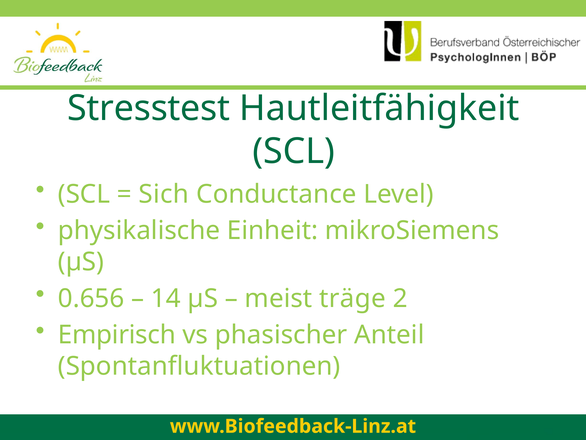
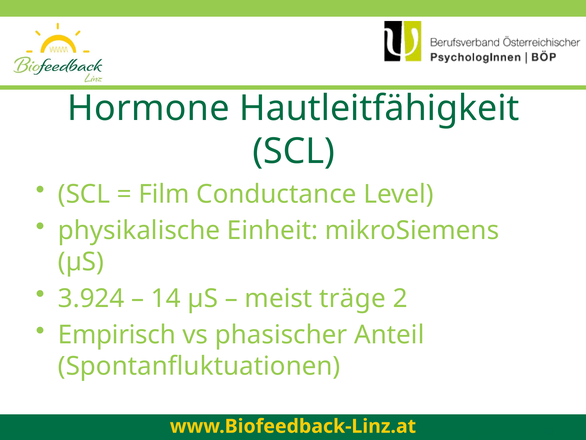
Stresstest: Stresstest -> Hormone (148, 108)
Sich: Sich -> Film (164, 194)
0.656: 0.656 -> 3.924 (91, 298)
